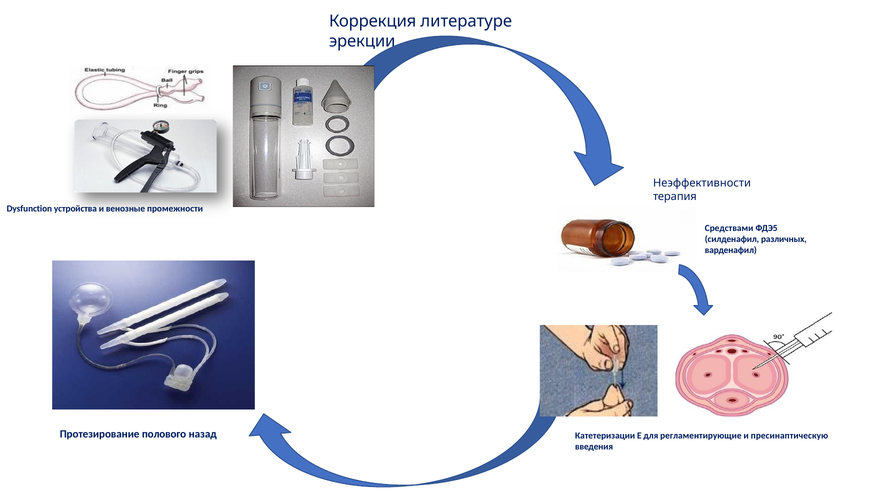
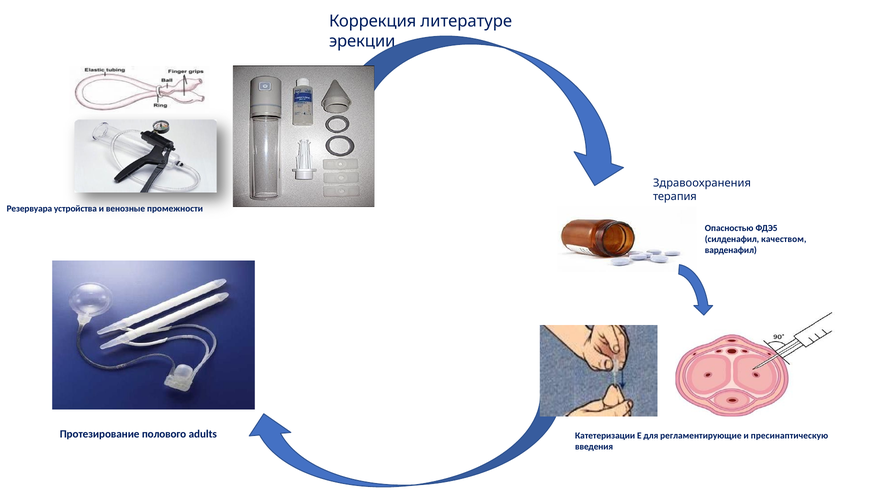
Неэффективности: Неэффективности -> Здравоохранения (702, 183)
Dysfunction: Dysfunction -> Резервуара (29, 209)
Средствами: Средствами -> Опасностью (729, 228)
различных: различных -> качеством (784, 239)
назад: назад -> adults (203, 434)
